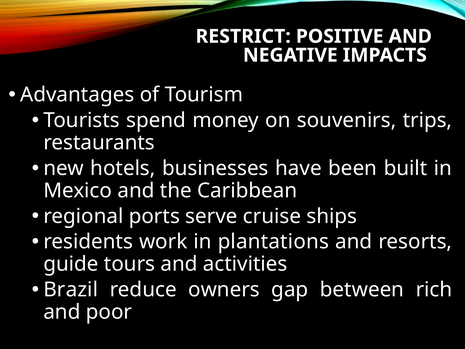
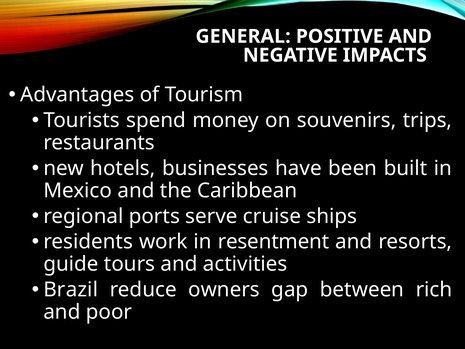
RESTRICT: RESTRICT -> GENERAL (243, 36)
plantations: plantations -> resentment (274, 242)
